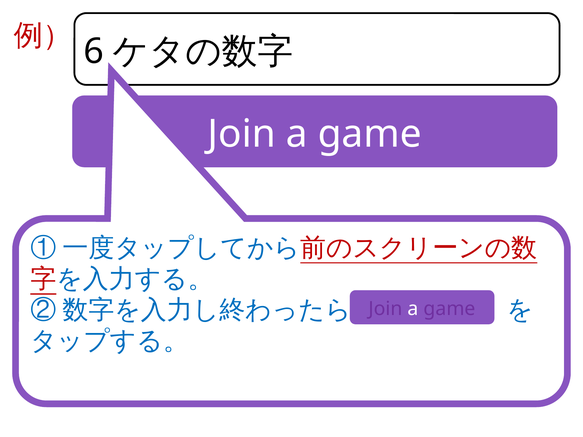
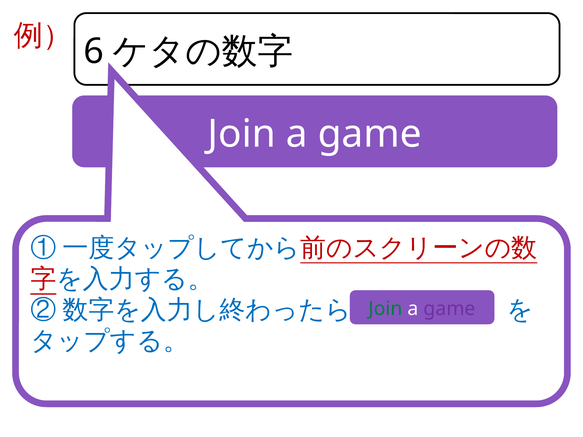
Join colour: purple -> green (386, 309)
